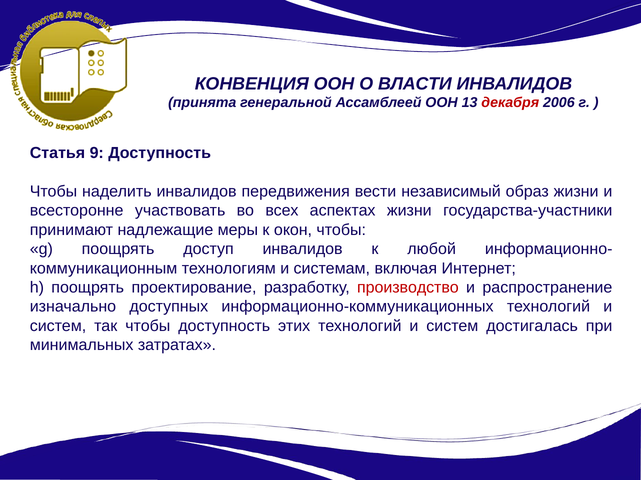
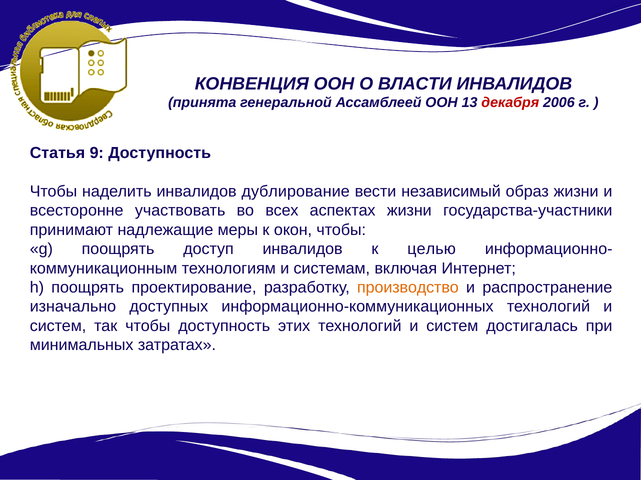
передвижения: передвижения -> дублирование (296, 192)
любой: любой -> целью (432, 249)
производство colour: red -> orange (408, 288)
